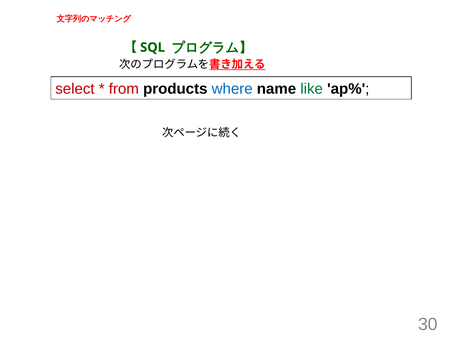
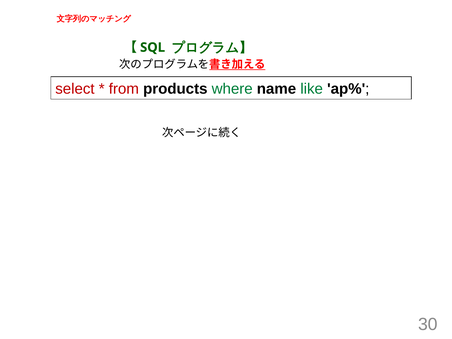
where colour: blue -> green (232, 89)
